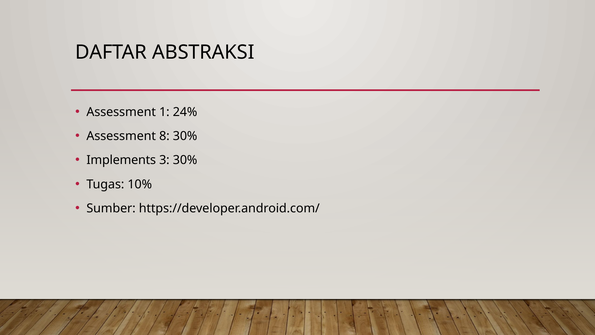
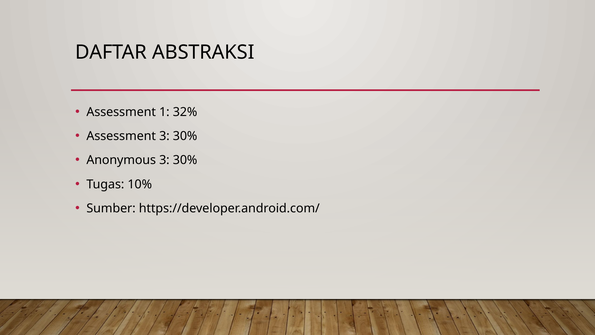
24%: 24% -> 32% (185, 112)
Assessment 8: 8 -> 3 (164, 136)
Implements: Implements -> Anonymous (121, 160)
